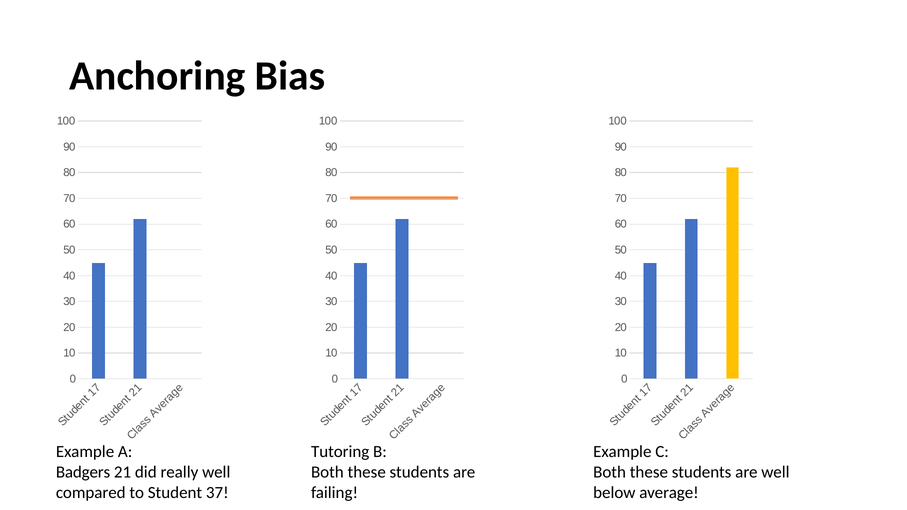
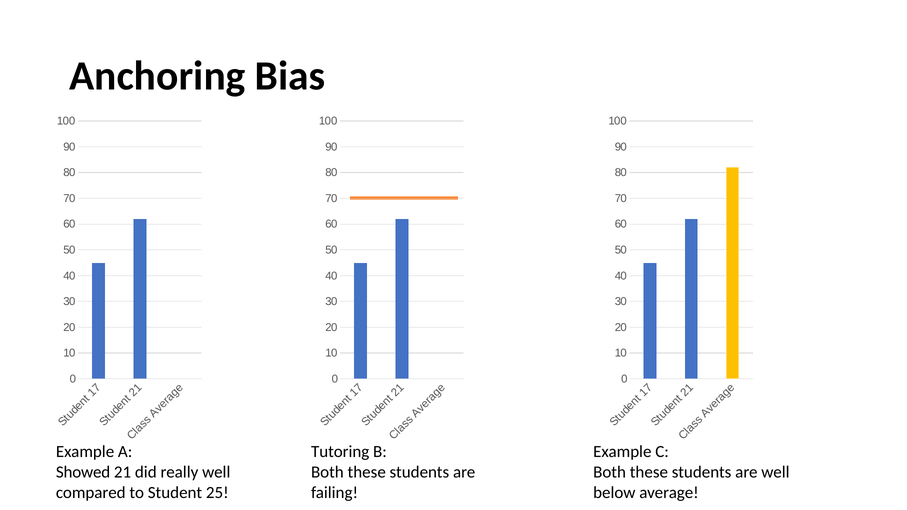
Badgers: Badgers -> Showed (83, 472)
37: 37 -> 25 (217, 493)
